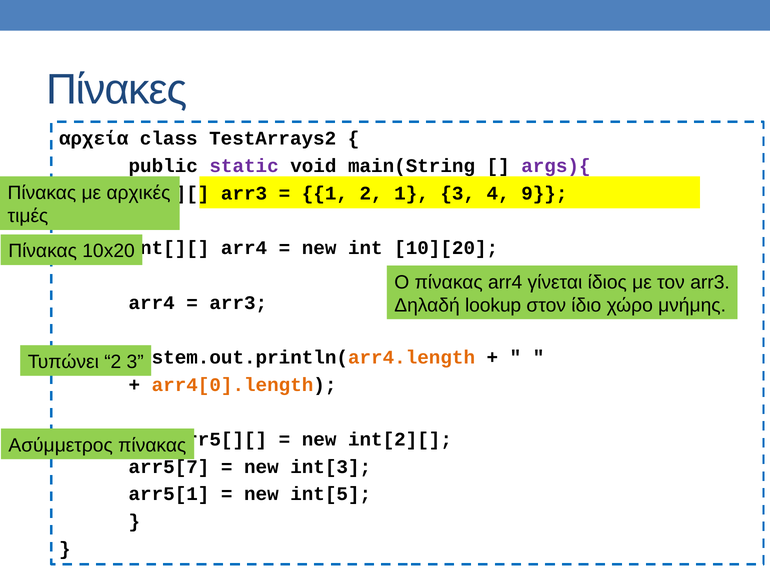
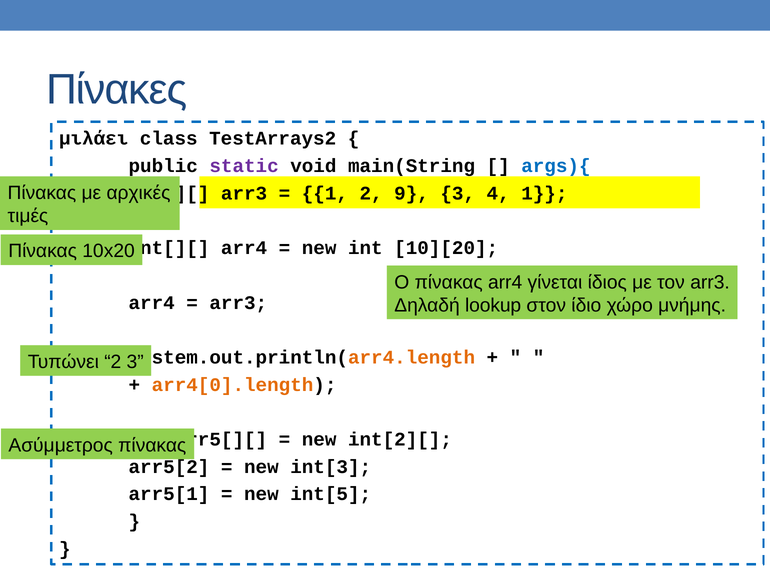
αρχεία: αρχεία -> μιλάει (94, 139)
args){ colour: purple -> blue (556, 166)
2 1: 1 -> 9 (412, 193)
4 9: 9 -> 1 (544, 193)
arr5[7: arr5[7 -> arr5[2 (169, 467)
